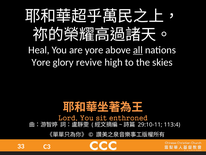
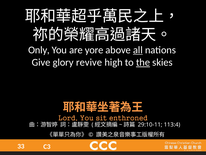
Heal: Heal -> Only (39, 50)
Yore: Yore -> Give (41, 62)
the underline: none -> present (143, 62)
